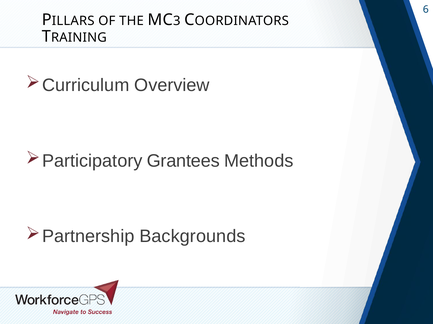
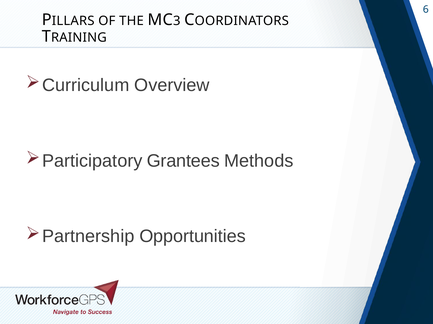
Backgrounds: Backgrounds -> Opportunities (193, 237)
